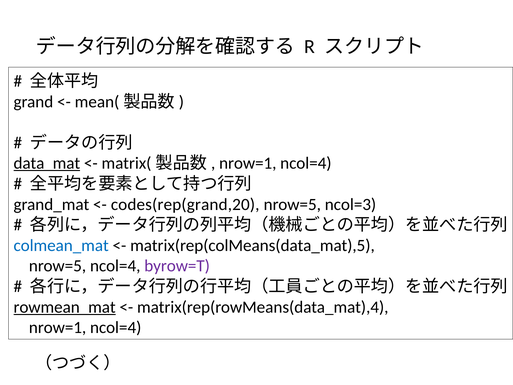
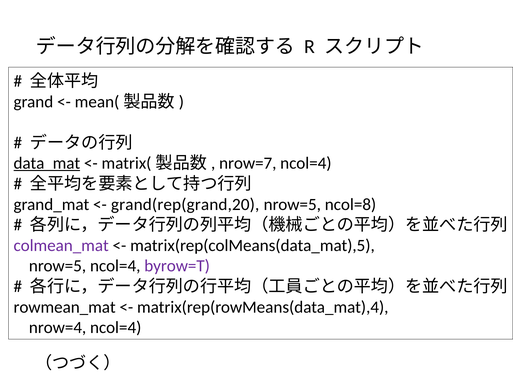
nrow=1: nrow=1 -> nrow=7 (248, 163)
codes(rep(grand,20: codes(rep(grand,20 -> grand(rep(grand,20 (185, 204)
ncol=3: ncol=3 -> ncol=8 (350, 204)
colmean_mat colour: blue -> purple (61, 245)
rowmean_mat underline: present -> none (65, 307)
nrow=1: nrow=1 -> nrow=4 (58, 327)
